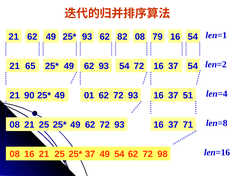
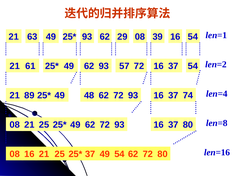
21 62: 62 -> 63 (32, 37)
82: 82 -> 29 (122, 37)
79: 79 -> 39 (158, 37)
65: 65 -> 61 (30, 66)
62 93 54: 54 -> 57 (124, 66)
90: 90 -> 89 (29, 96)
01: 01 -> 48 (89, 96)
51: 51 -> 74 (188, 96)
37 71: 71 -> 80 (188, 125)
72 98: 98 -> 80 (163, 154)
